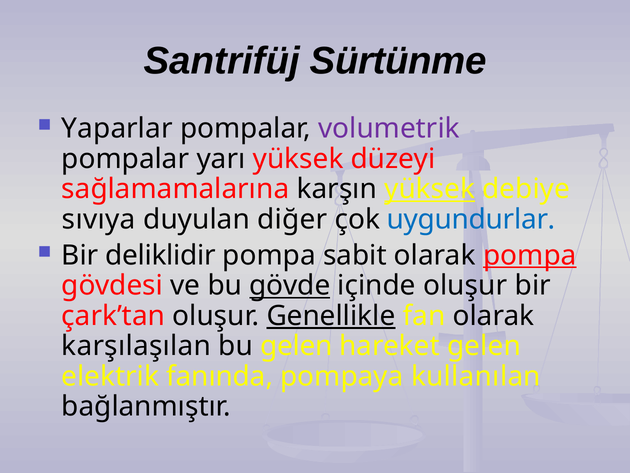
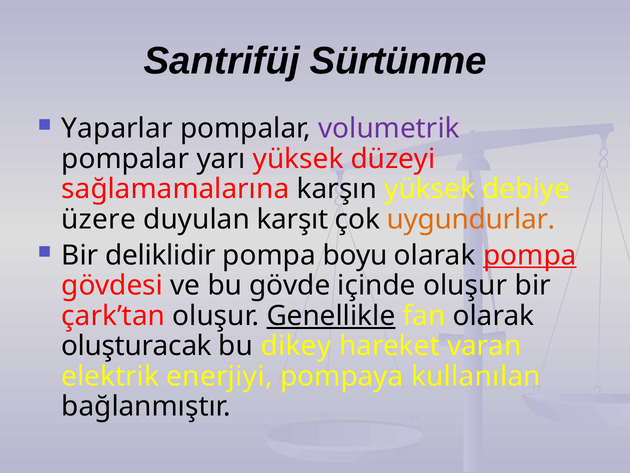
yüksek underline: present -> none (430, 189)
sıvıya: sıvıya -> üzere (99, 219)
diğer: diğer -> karşıt (292, 219)
uygundurlar colour: blue -> orange (471, 219)
sabit: sabit -> boyu (355, 255)
gövde underline: present -> none (290, 285)
karşılaşılan: karşılaşılan -> oluşturacak (136, 346)
bu gelen: gelen -> dikey (296, 346)
hareket gelen: gelen -> varan (484, 346)
fanında: fanında -> enerjiyi (219, 376)
